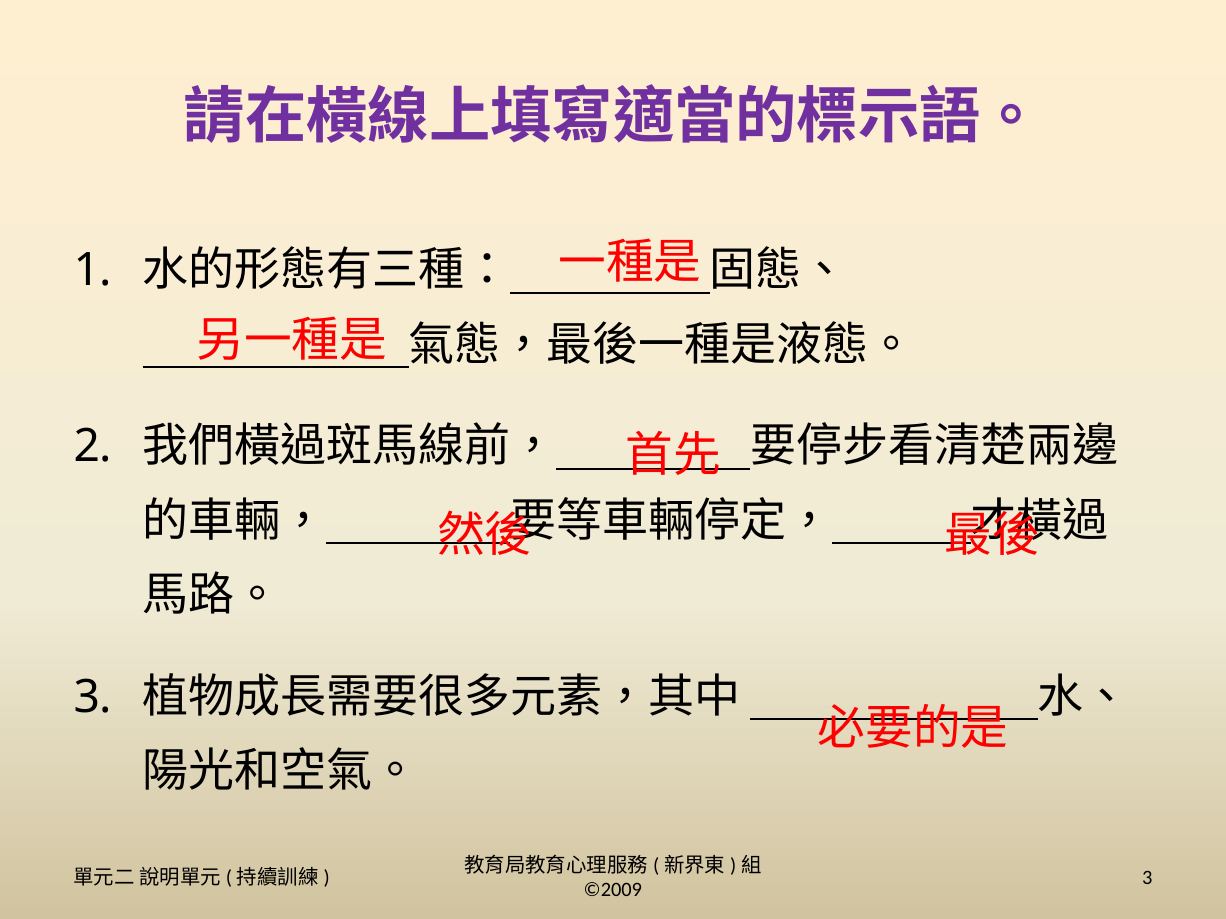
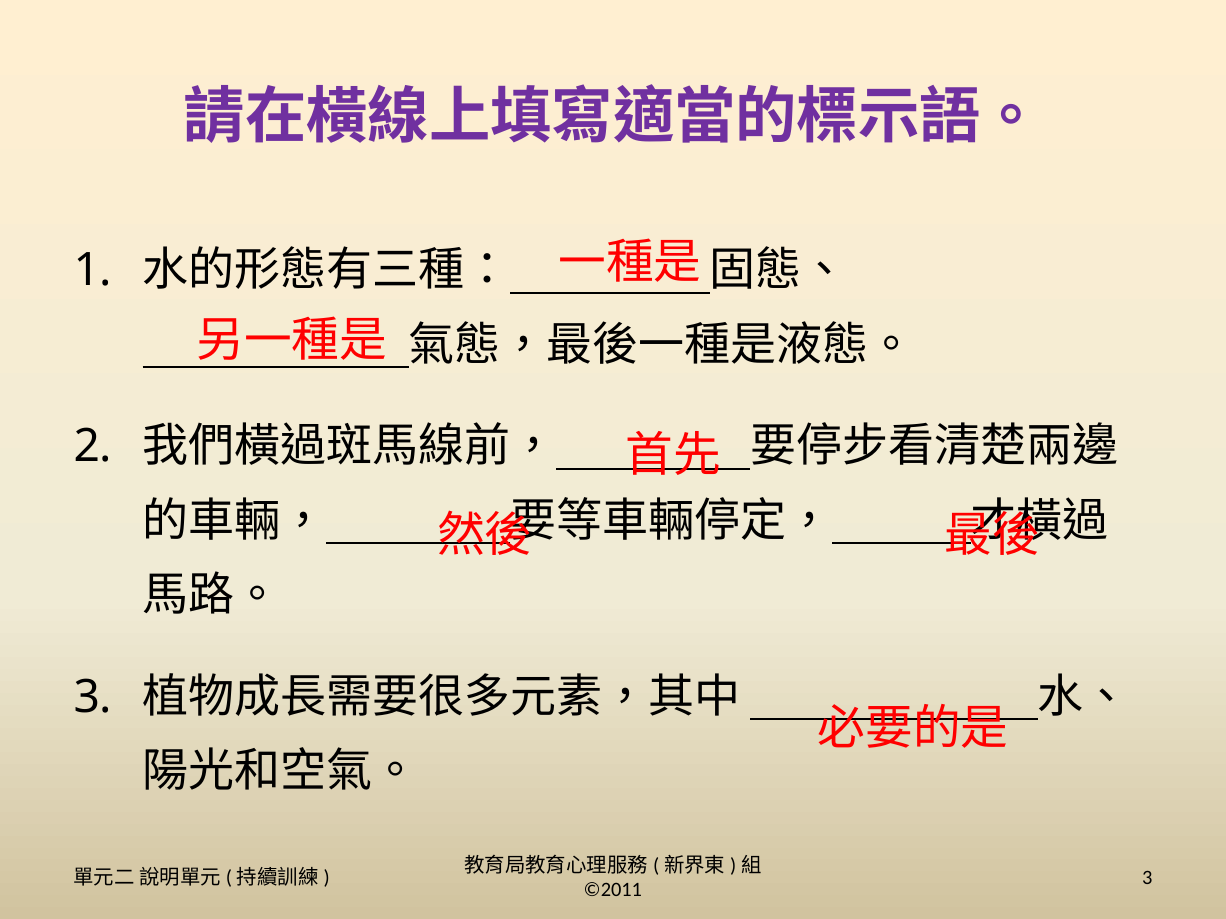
©2009: ©2009 -> ©2011 (613, 890)
